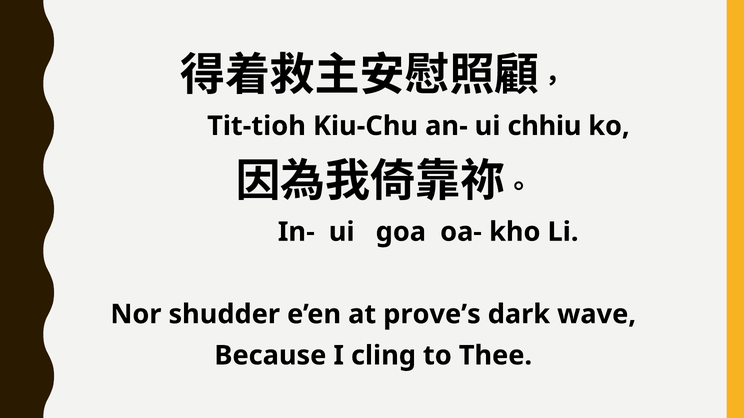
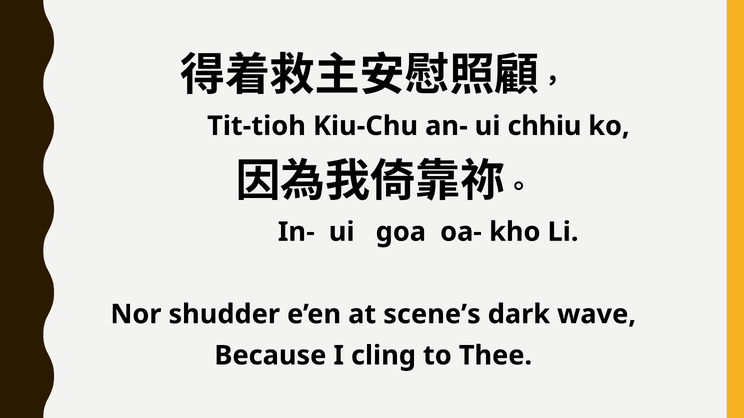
prove’s: prove’s -> scene’s (432, 315)
